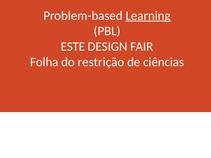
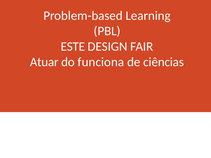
Learning underline: present -> none (148, 16)
Folha: Folha -> Atuar (44, 62)
restrição: restrição -> funciona (101, 62)
